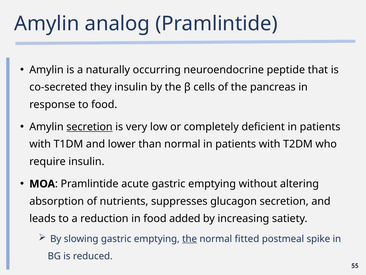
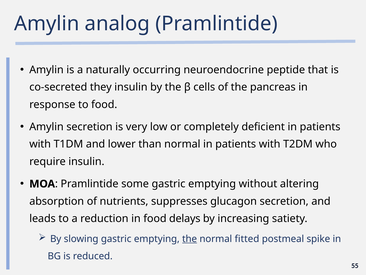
secretion underline: present -> none (89, 127)
acute: acute -> some (135, 184)
added: added -> delays (185, 218)
